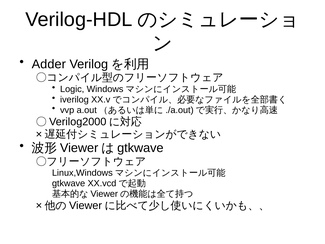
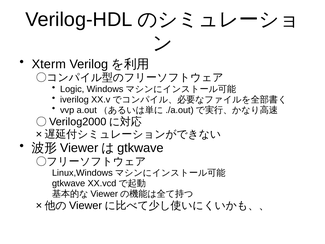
Adder: Adder -> Xterm (49, 64)
